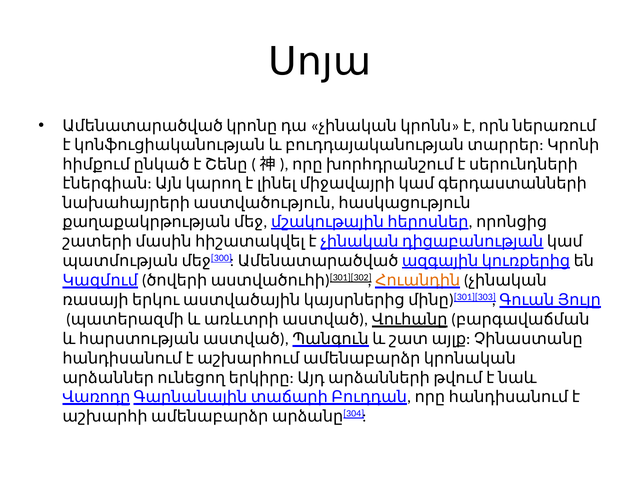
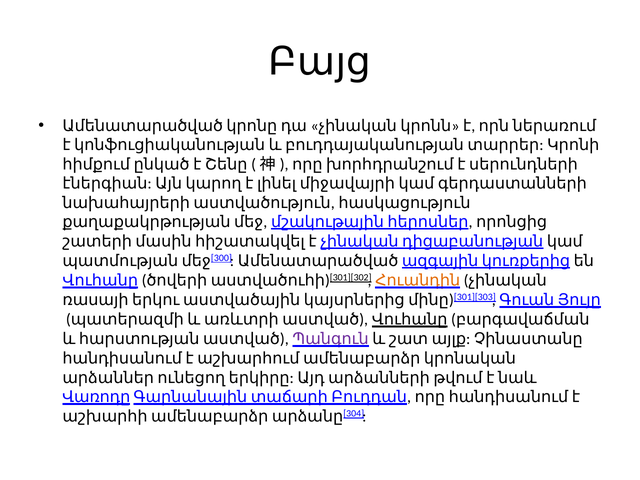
Սոյա: Սոյա -> Բայց (320, 62)
Կազմում: Կազմում -> Վուհանը (100, 281)
Պանգուն colour: black -> purple (331, 339)
